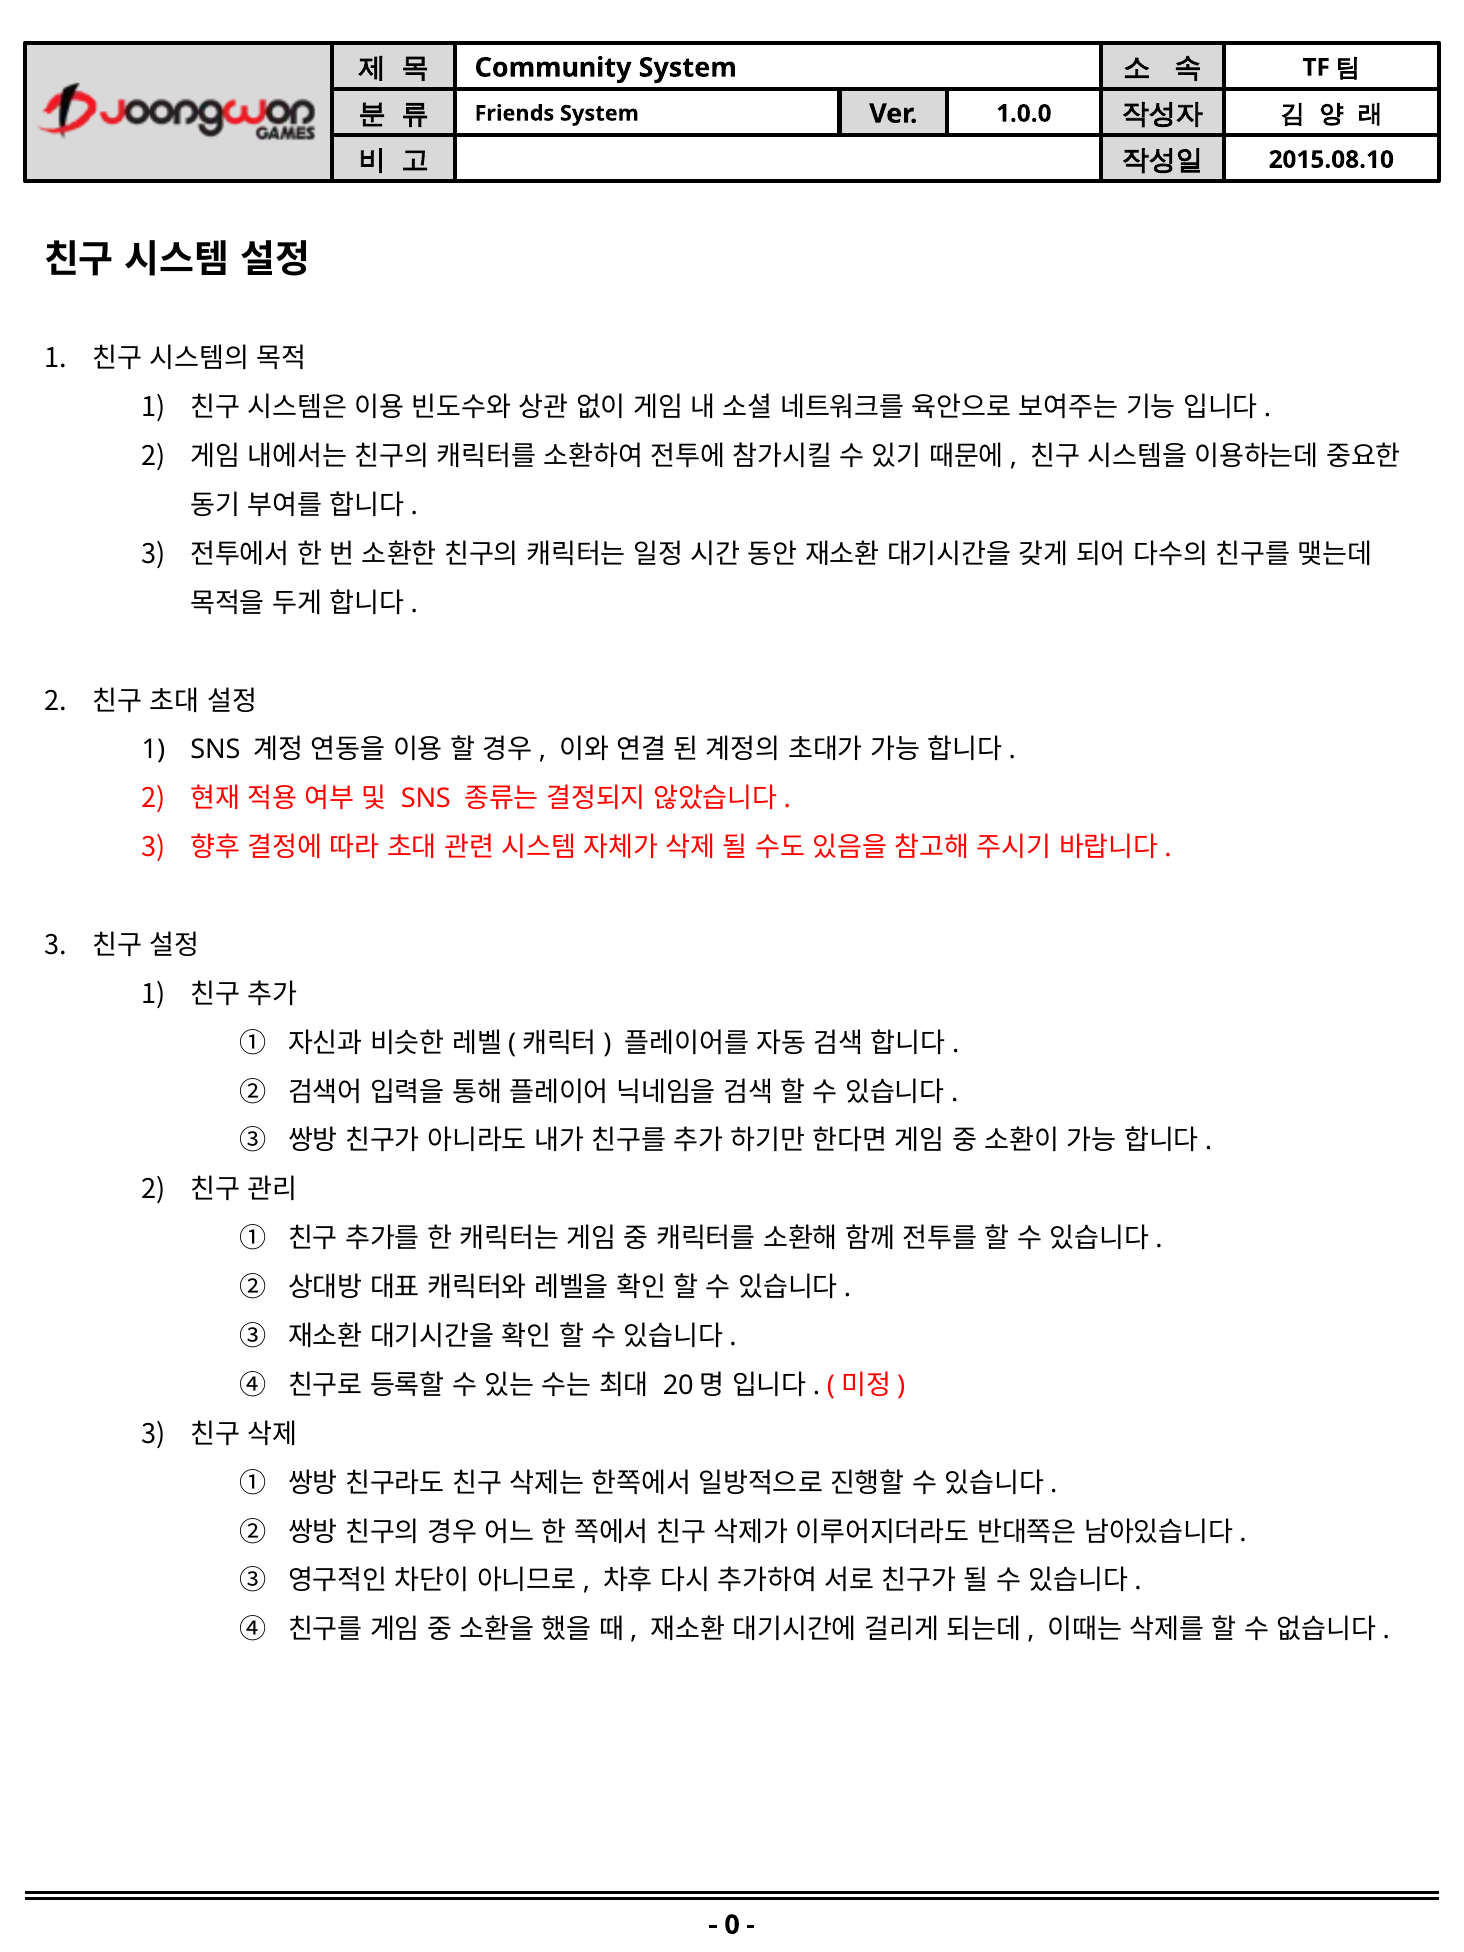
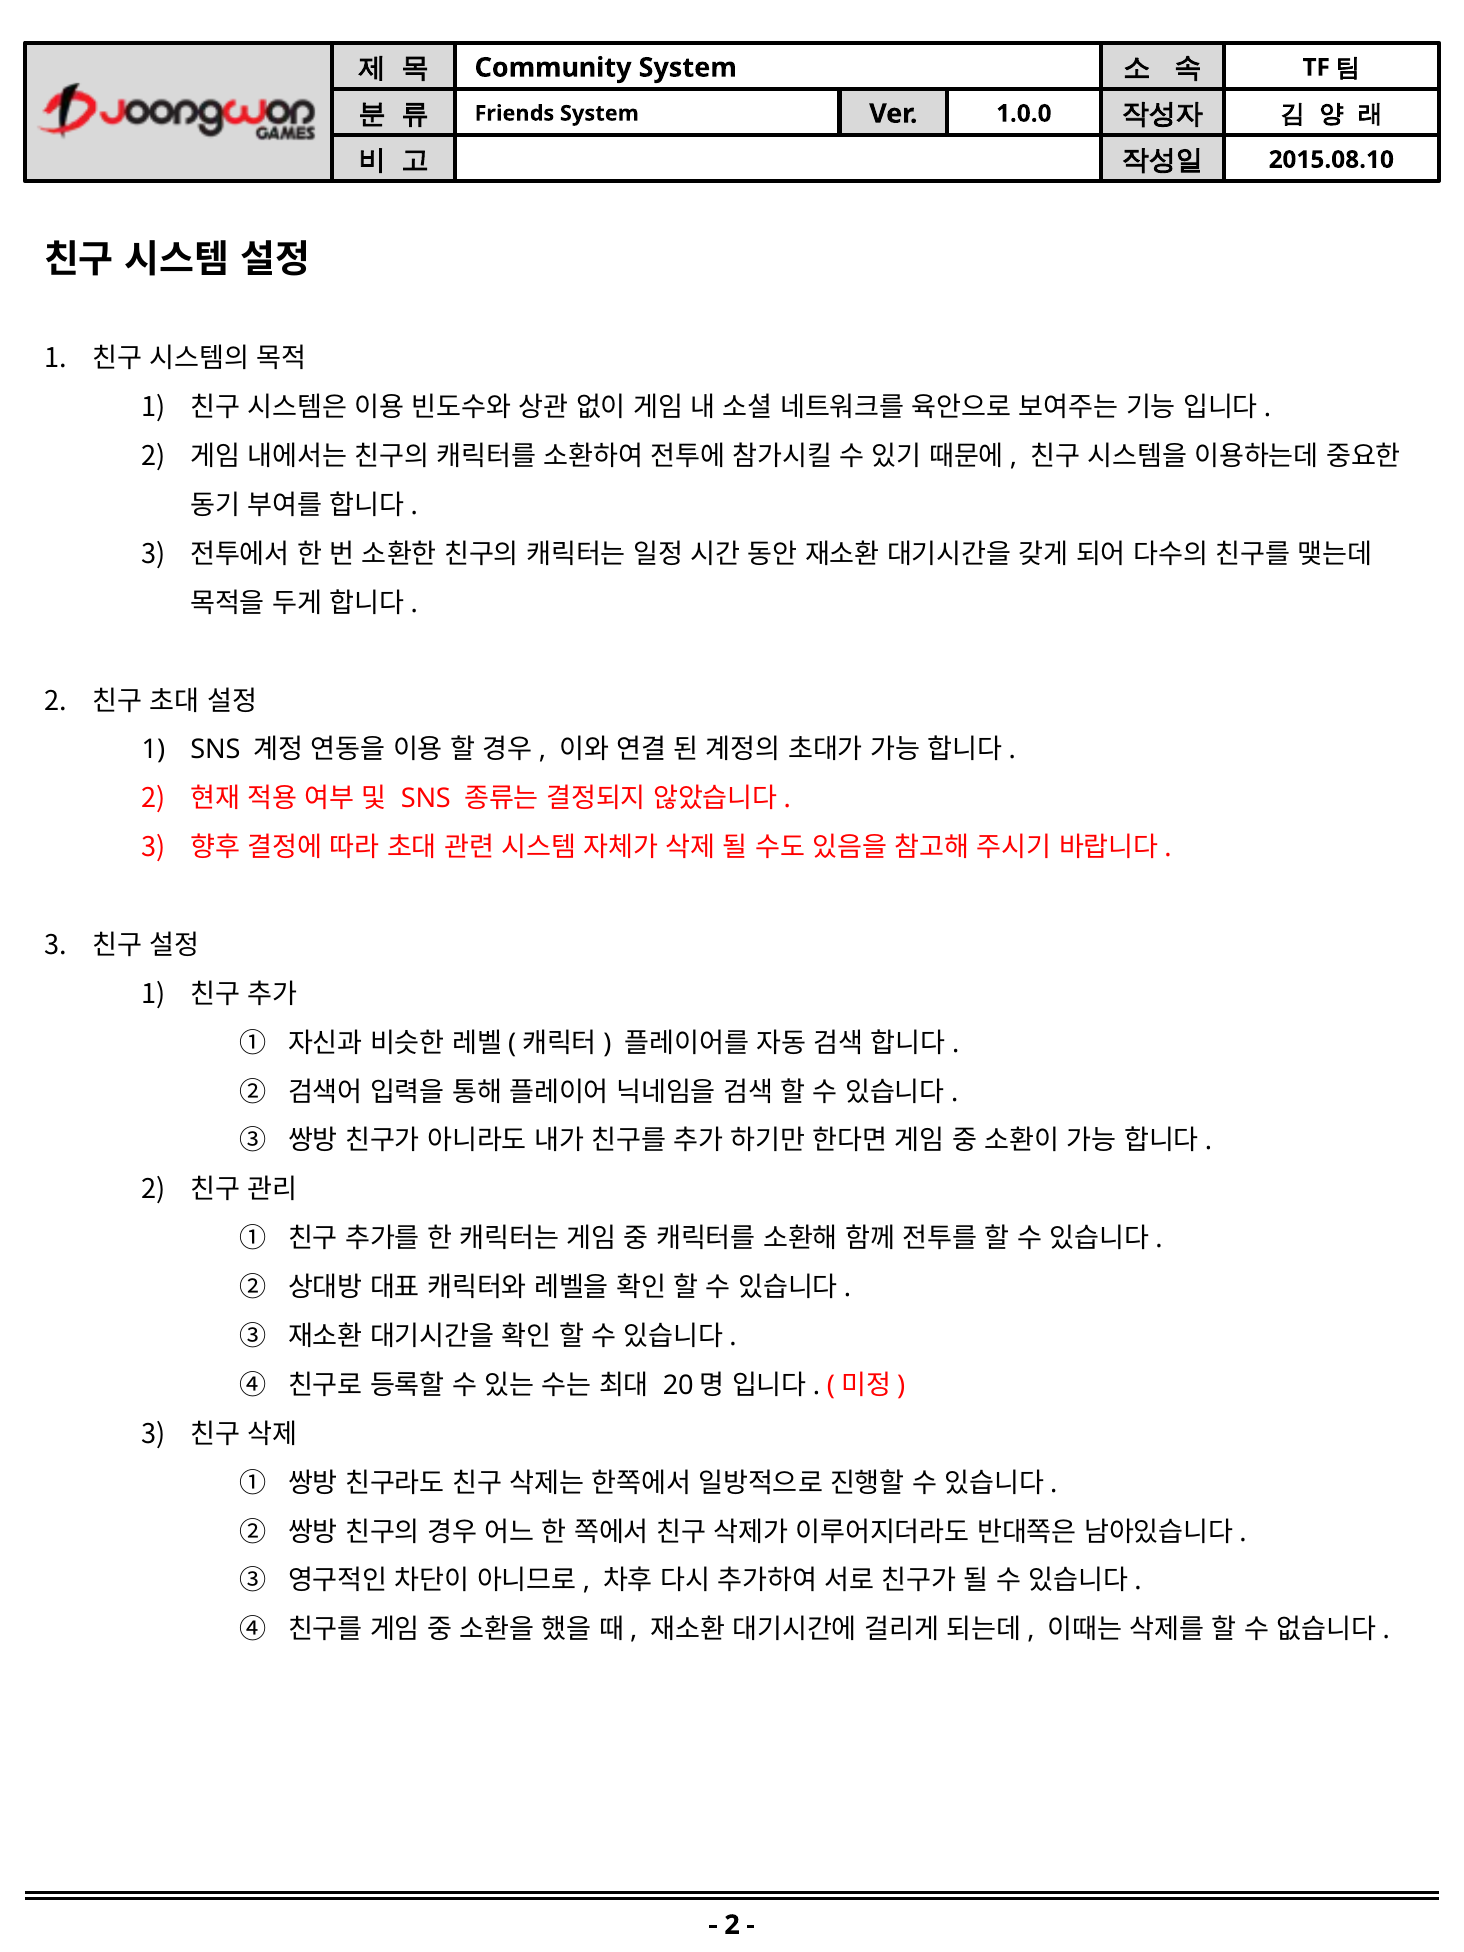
0: 0 -> 2 (732, 1925)
